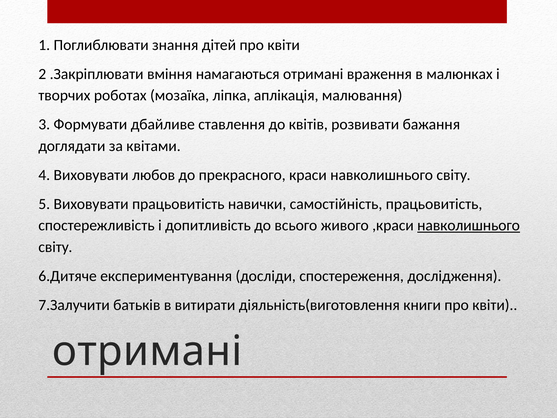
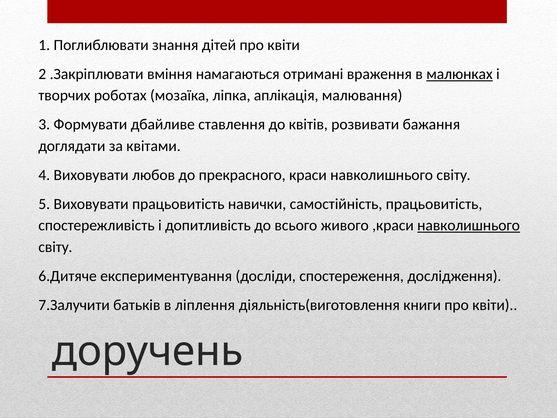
малюнках underline: none -> present (459, 74)
витирати: витирати -> ліплення (205, 305)
отримані: отримані -> доручень (148, 351)
